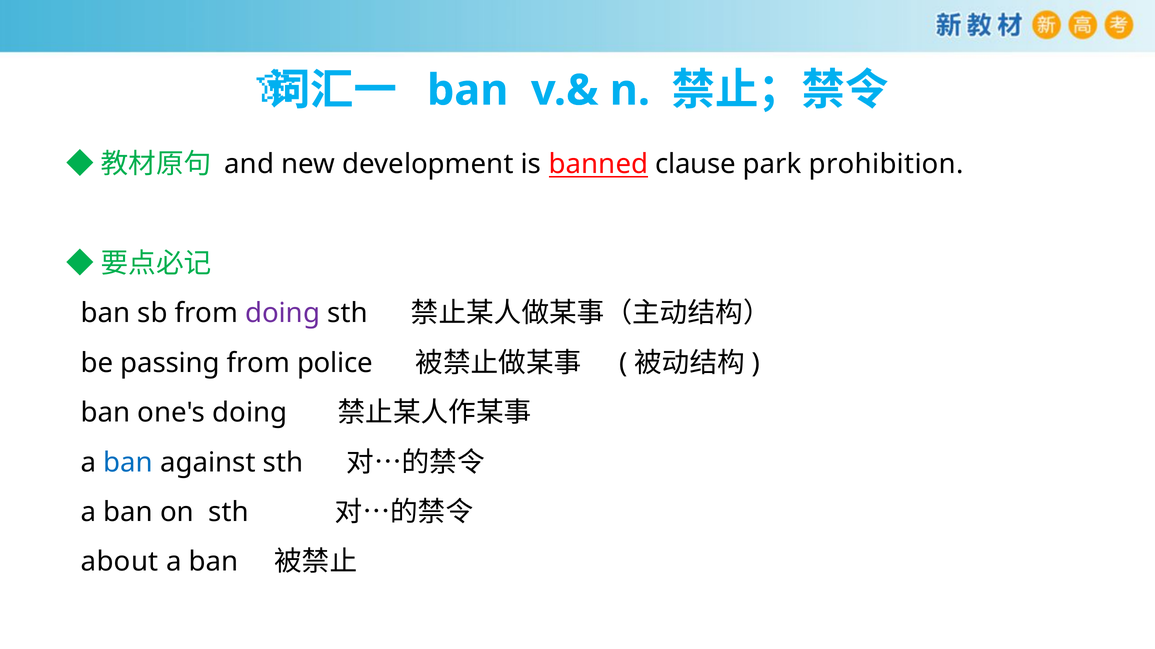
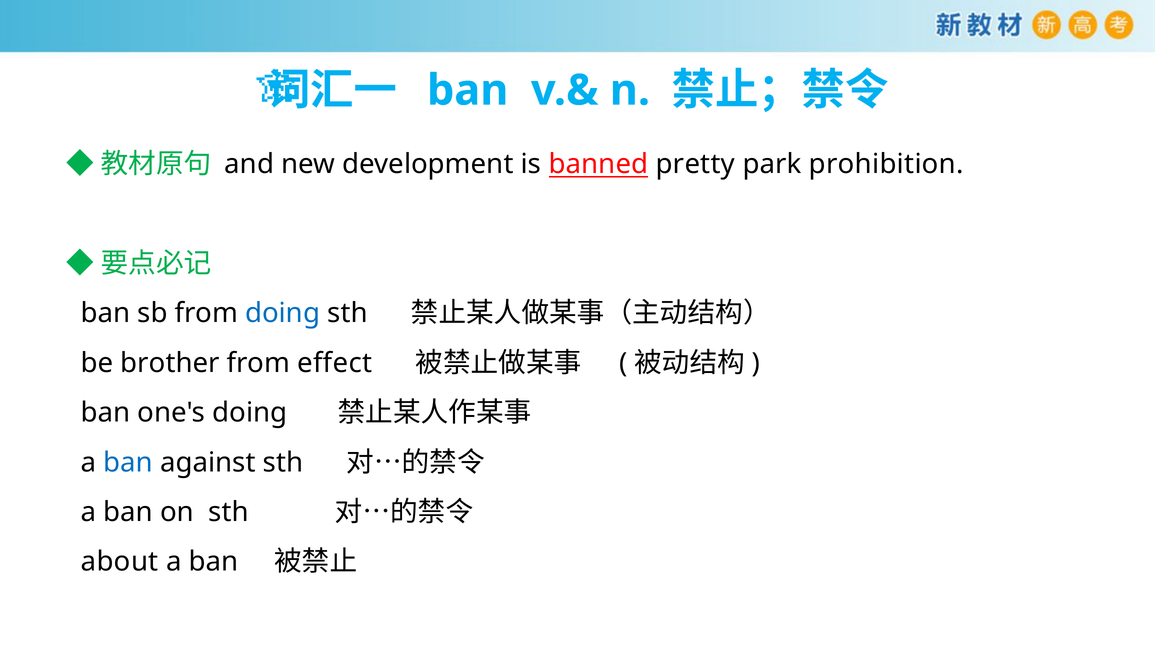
clause: clause -> pretty (695, 164)
doing colour: purple -> blue (283, 314)
passing: passing -> brother (170, 363)
police: police -> effect (335, 363)
